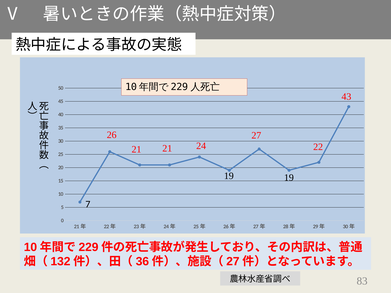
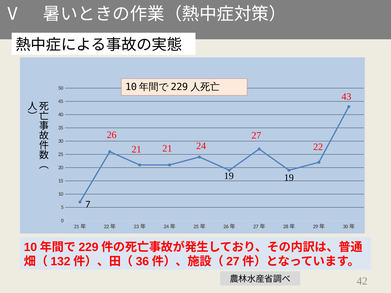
83: 83 -> 42 (362, 281)
